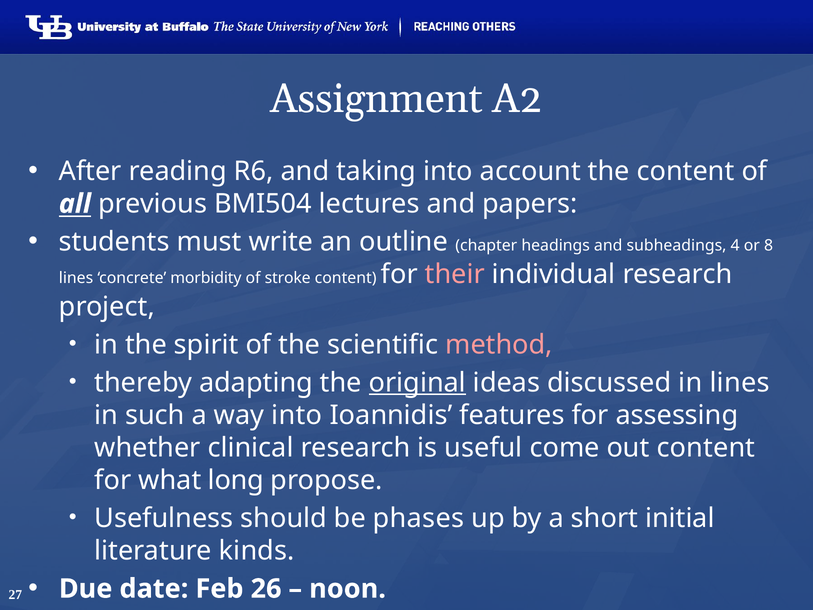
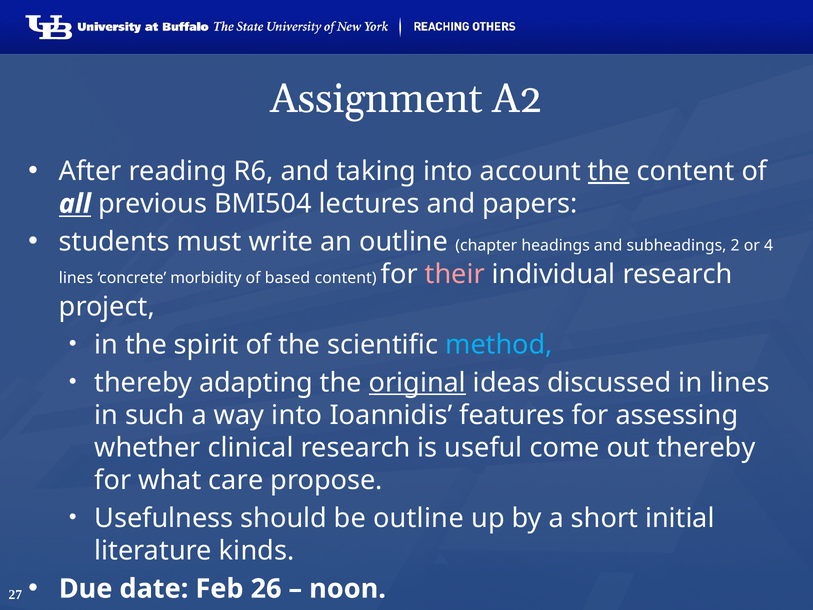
the underline: none -> present (609, 171)
4: 4 -> 2 (735, 245)
8: 8 -> 4 (769, 245)
stroke: stroke -> based (287, 278)
method colour: pink -> light blue (499, 345)
out content: content -> thereby (706, 448)
long: long -> care (236, 480)
be phases: phases -> outline (419, 518)
